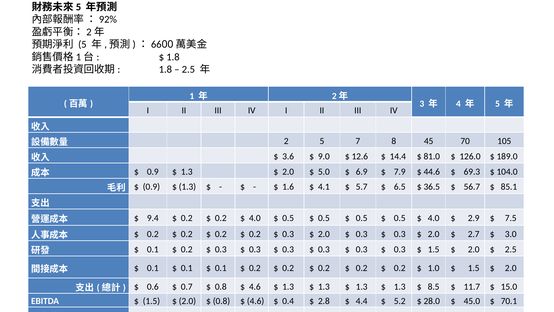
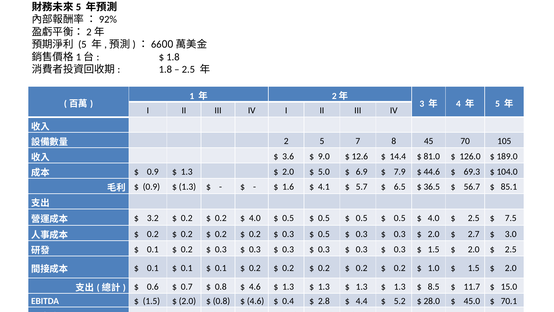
9.4: 9.4 -> 3.2 (153, 218)
2.9: 2.9 -> 2.5 (474, 218)
2.0: 2.0 -> 0.5 (324, 234)
